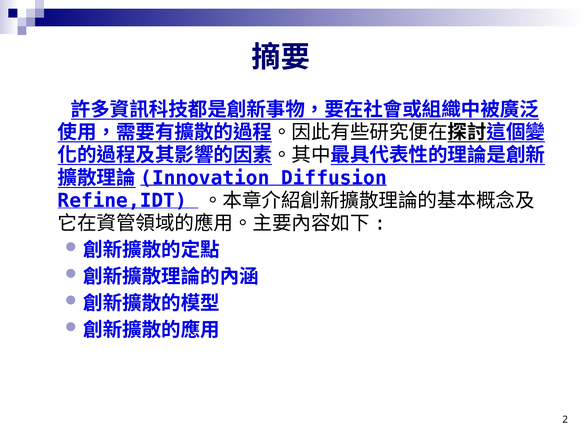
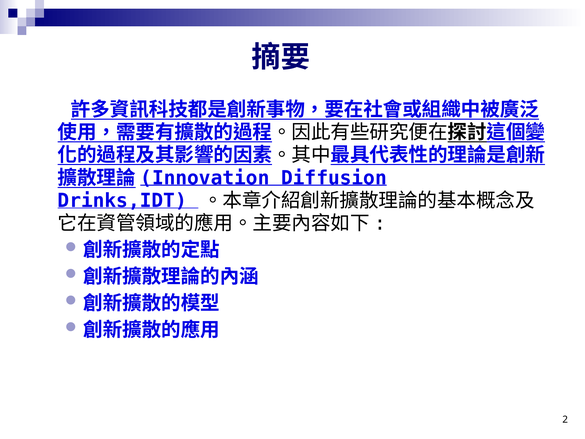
Refine,IDT: Refine,IDT -> Drinks,IDT (122, 201)
